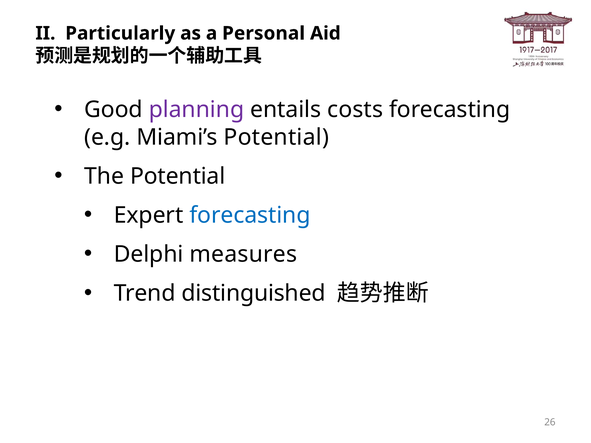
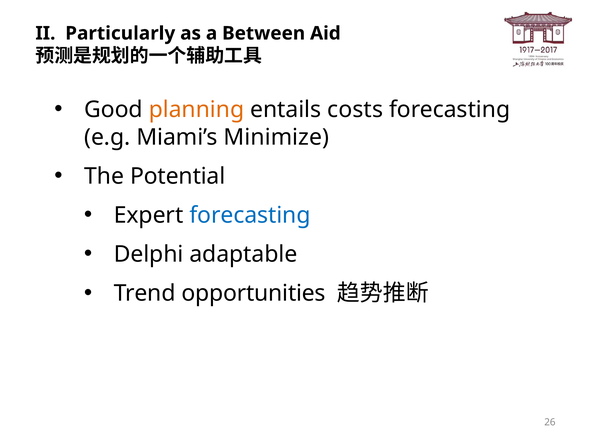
Personal: Personal -> Between (264, 33)
planning colour: purple -> orange (196, 110)
Miami’s Potential: Potential -> Minimize (276, 137)
measures: measures -> adaptable (243, 254)
distinguished: distinguished -> opportunities (254, 294)
